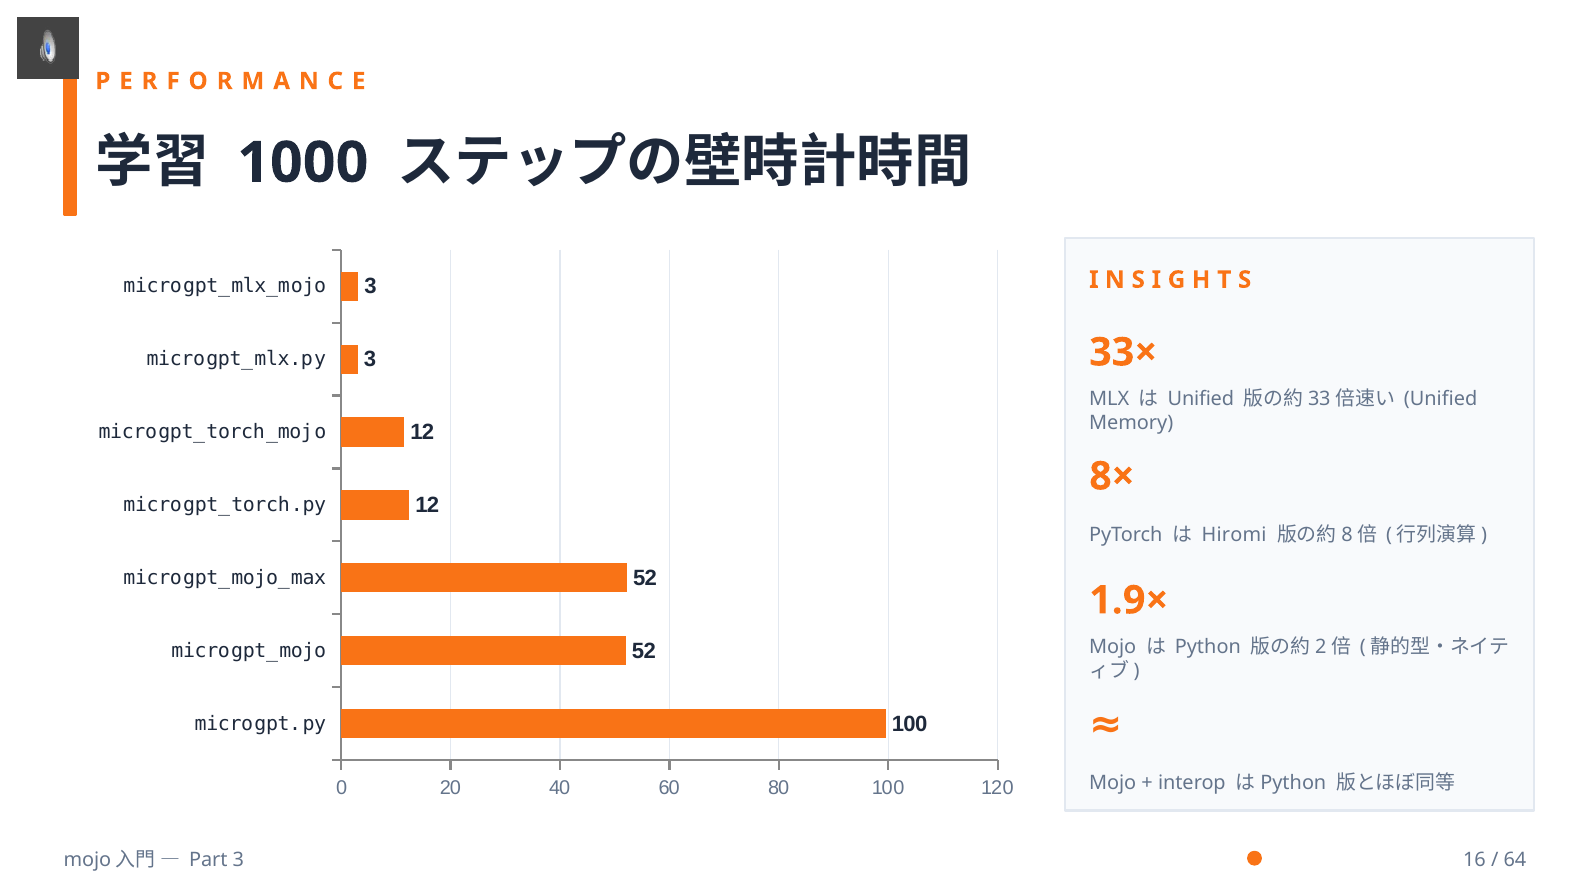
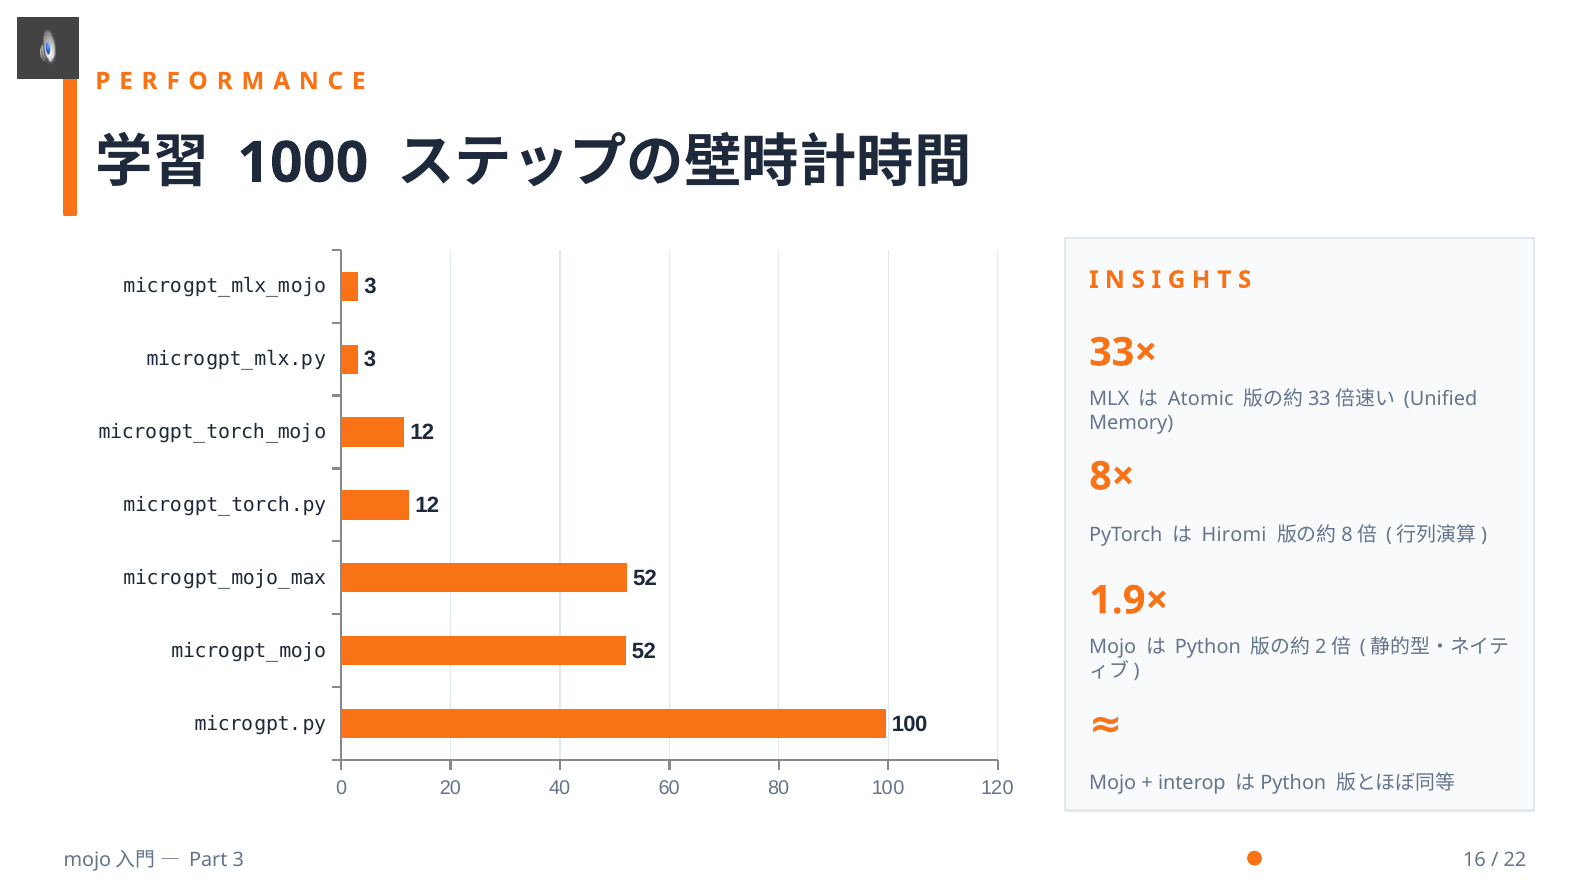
Unified: Unified -> Atomic (1201, 399)
64: 64 -> 22 (1515, 860)
